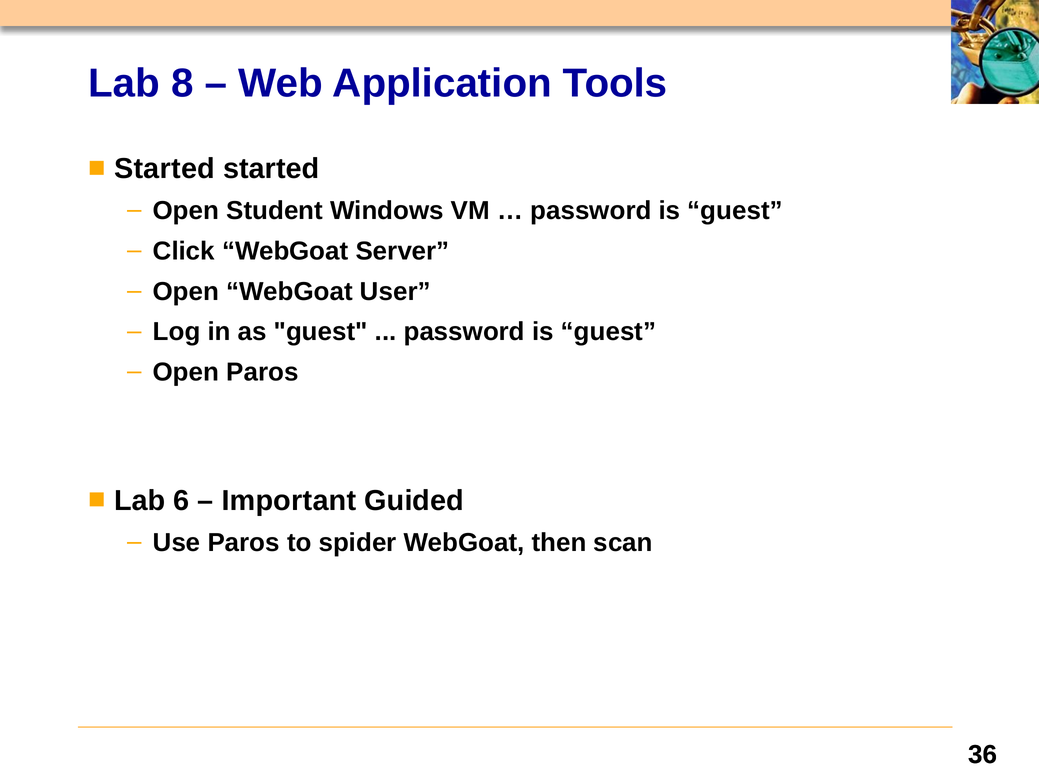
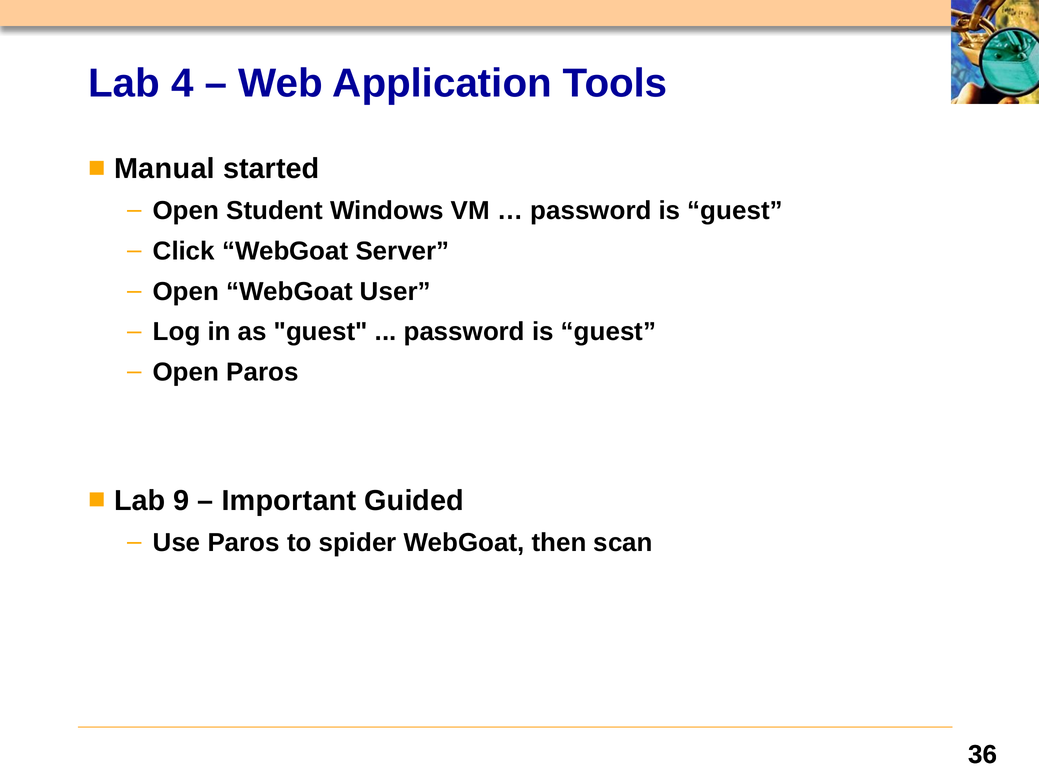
8: 8 -> 4 (182, 84)
Started: Started -> Manual (164, 169)
6: 6 -> 9 (181, 501)
